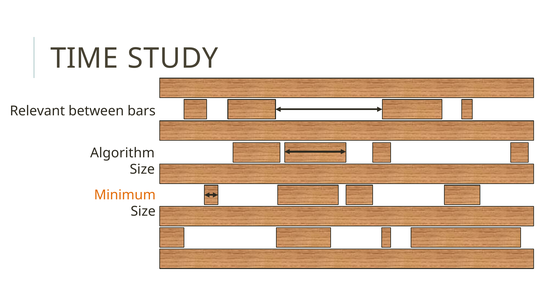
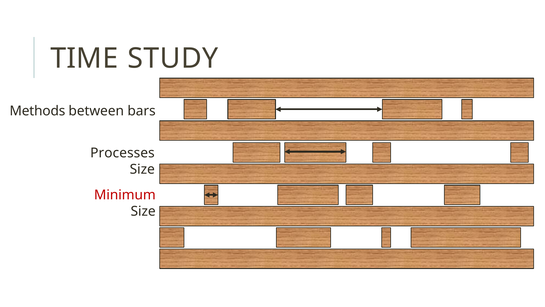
Relevant: Relevant -> Methods (37, 111)
Algorithm: Algorithm -> Processes (122, 153)
Minimum colour: orange -> red (125, 195)
